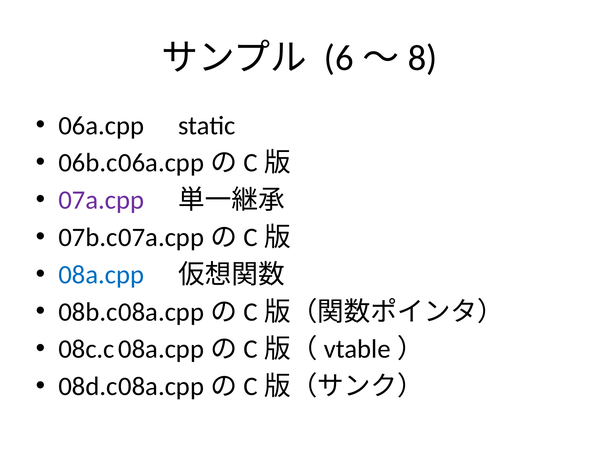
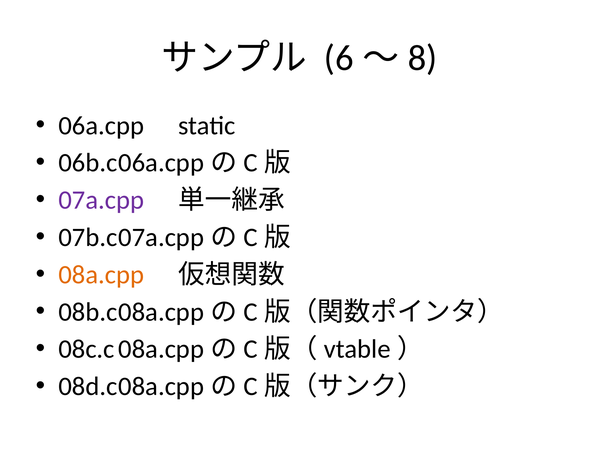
08a.cpp colour: blue -> orange (101, 275)
